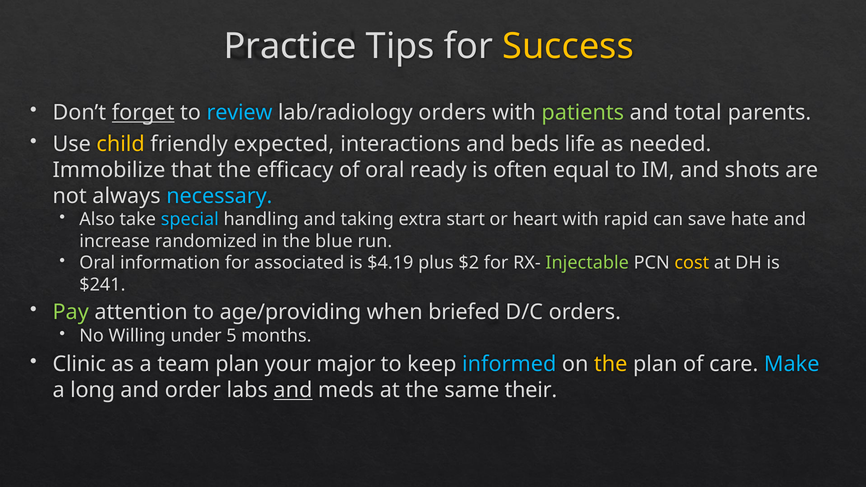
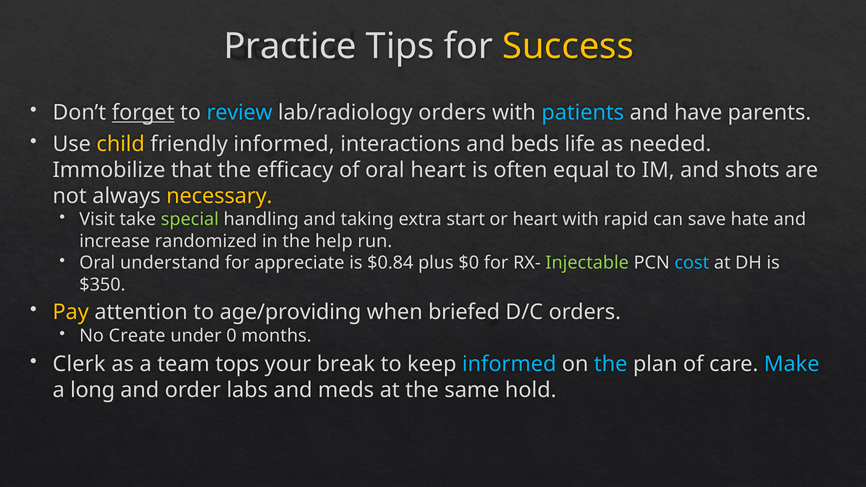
patients colour: light green -> light blue (583, 113)
total: total -> have (698, 113)
friendly expected: expected -> informed (284, 144)
oral ready: ready -> heart (438, 170)
necessary colour: light blue -> yellow (219, 196)
Also: Also -> Visit (97, 220)
special colour: light blue -> light green (190, 220)
blue: blue -> help (334, 241)
information: information -> understand (170, 263)
associated: associated -> appreciate (299, 263)
$4.19: $4.19 -> $0.84 (390, 263)
$2: $2 -> $0 (469, 263)
cost colour: yellow -> light blue (692, 263)
$241: $241 -> $350 (102, 285)
Pay colour: light green -> yellow (71, 312)
Willing: Willing -> Create (137, 336)
5: 5 -> 0 (231, 336)
Clinic: Clinic -> Clerk (79, 364)
team plan: plan -> tops (237, 364)
major: major -> break (346, 364)
the colour: yellow -> light blue (611, 364)
and underline: present -> none (293, 390)
their: their -> hold (531, 390)
